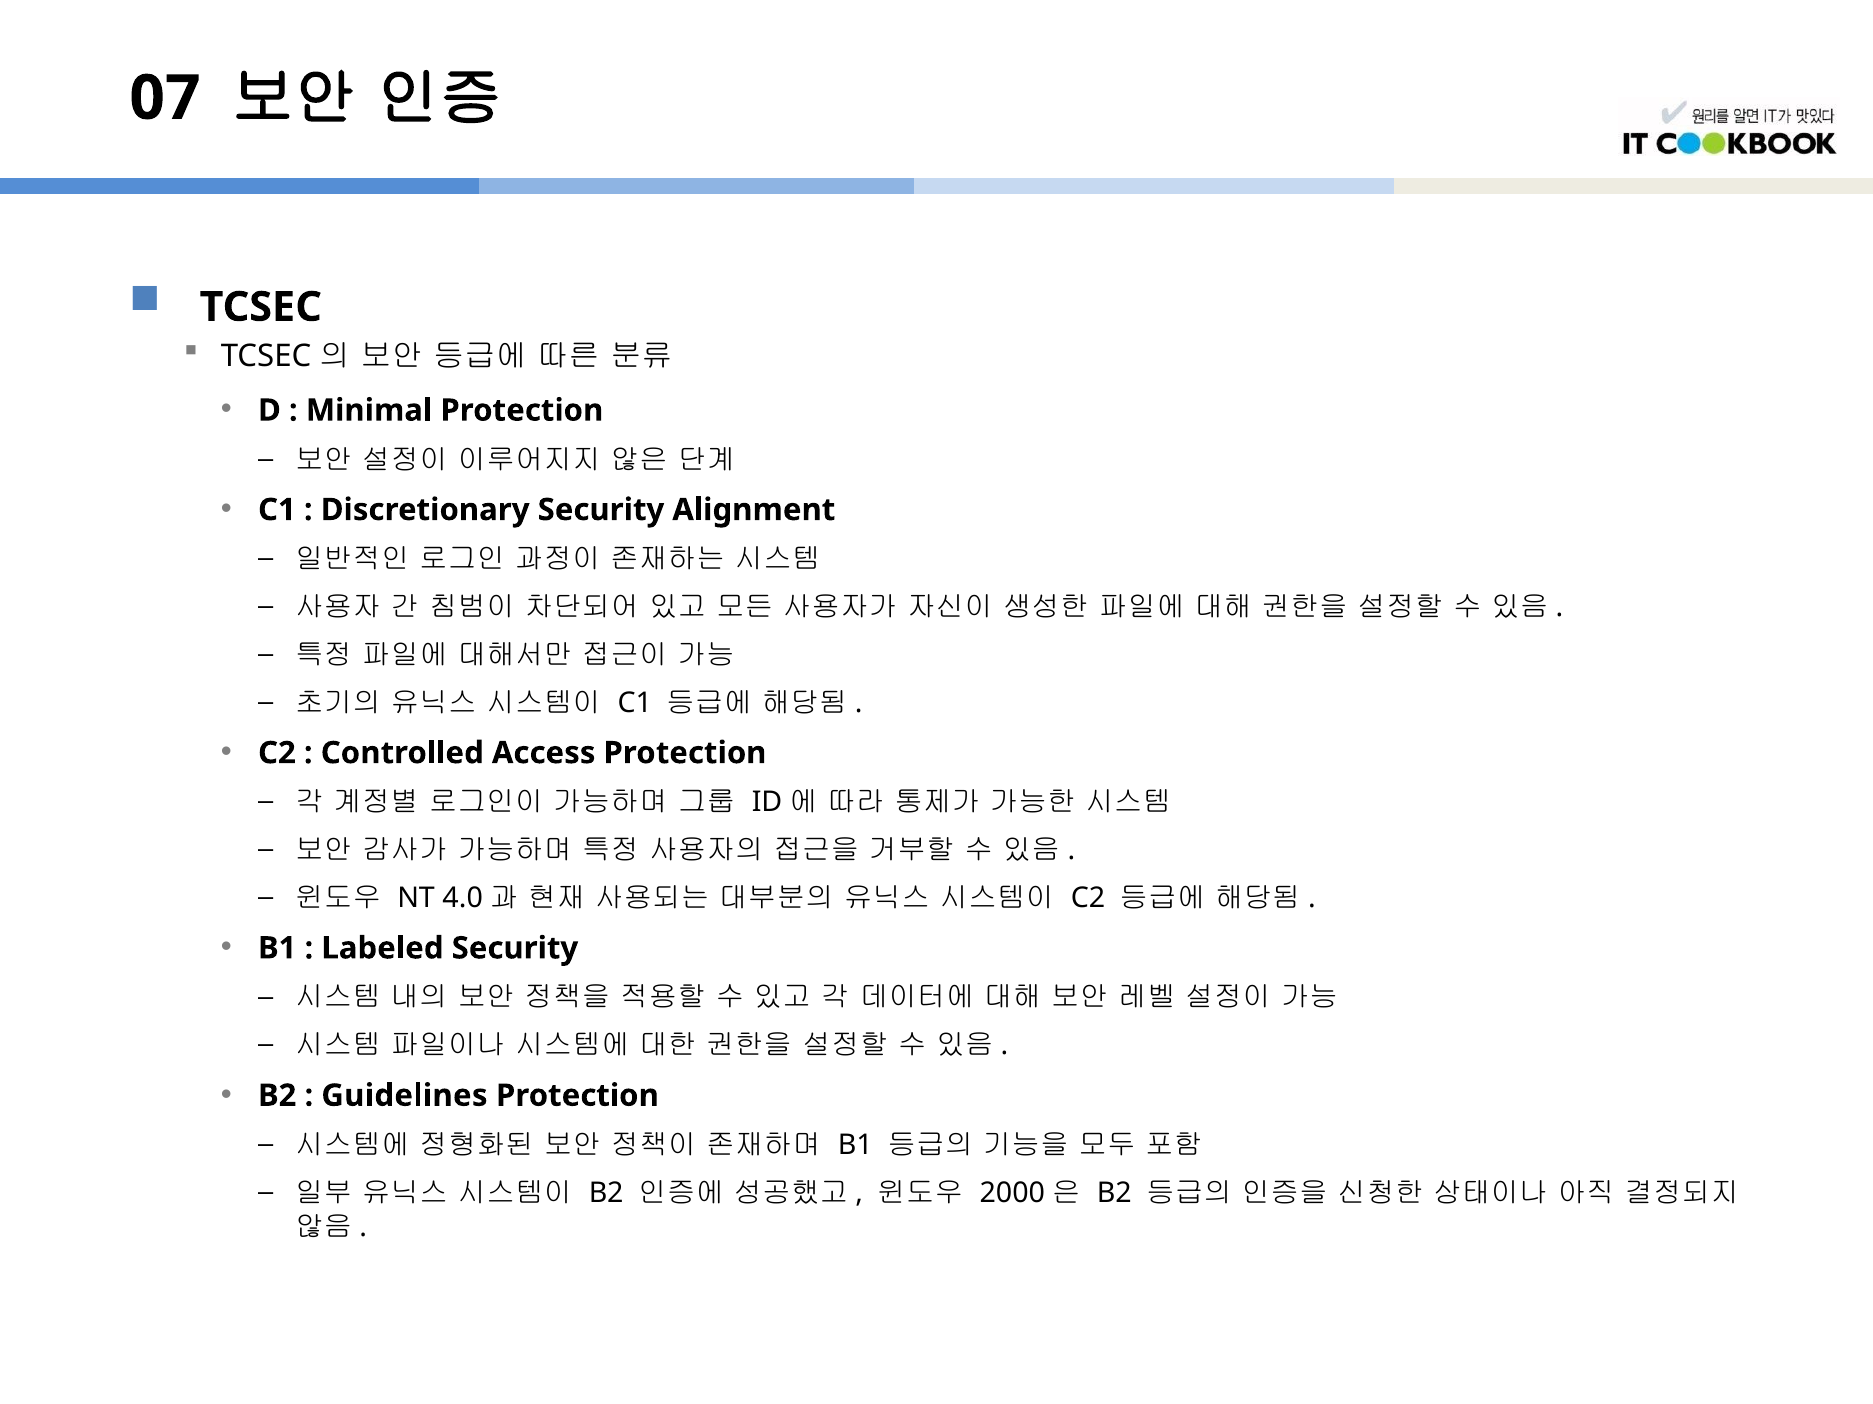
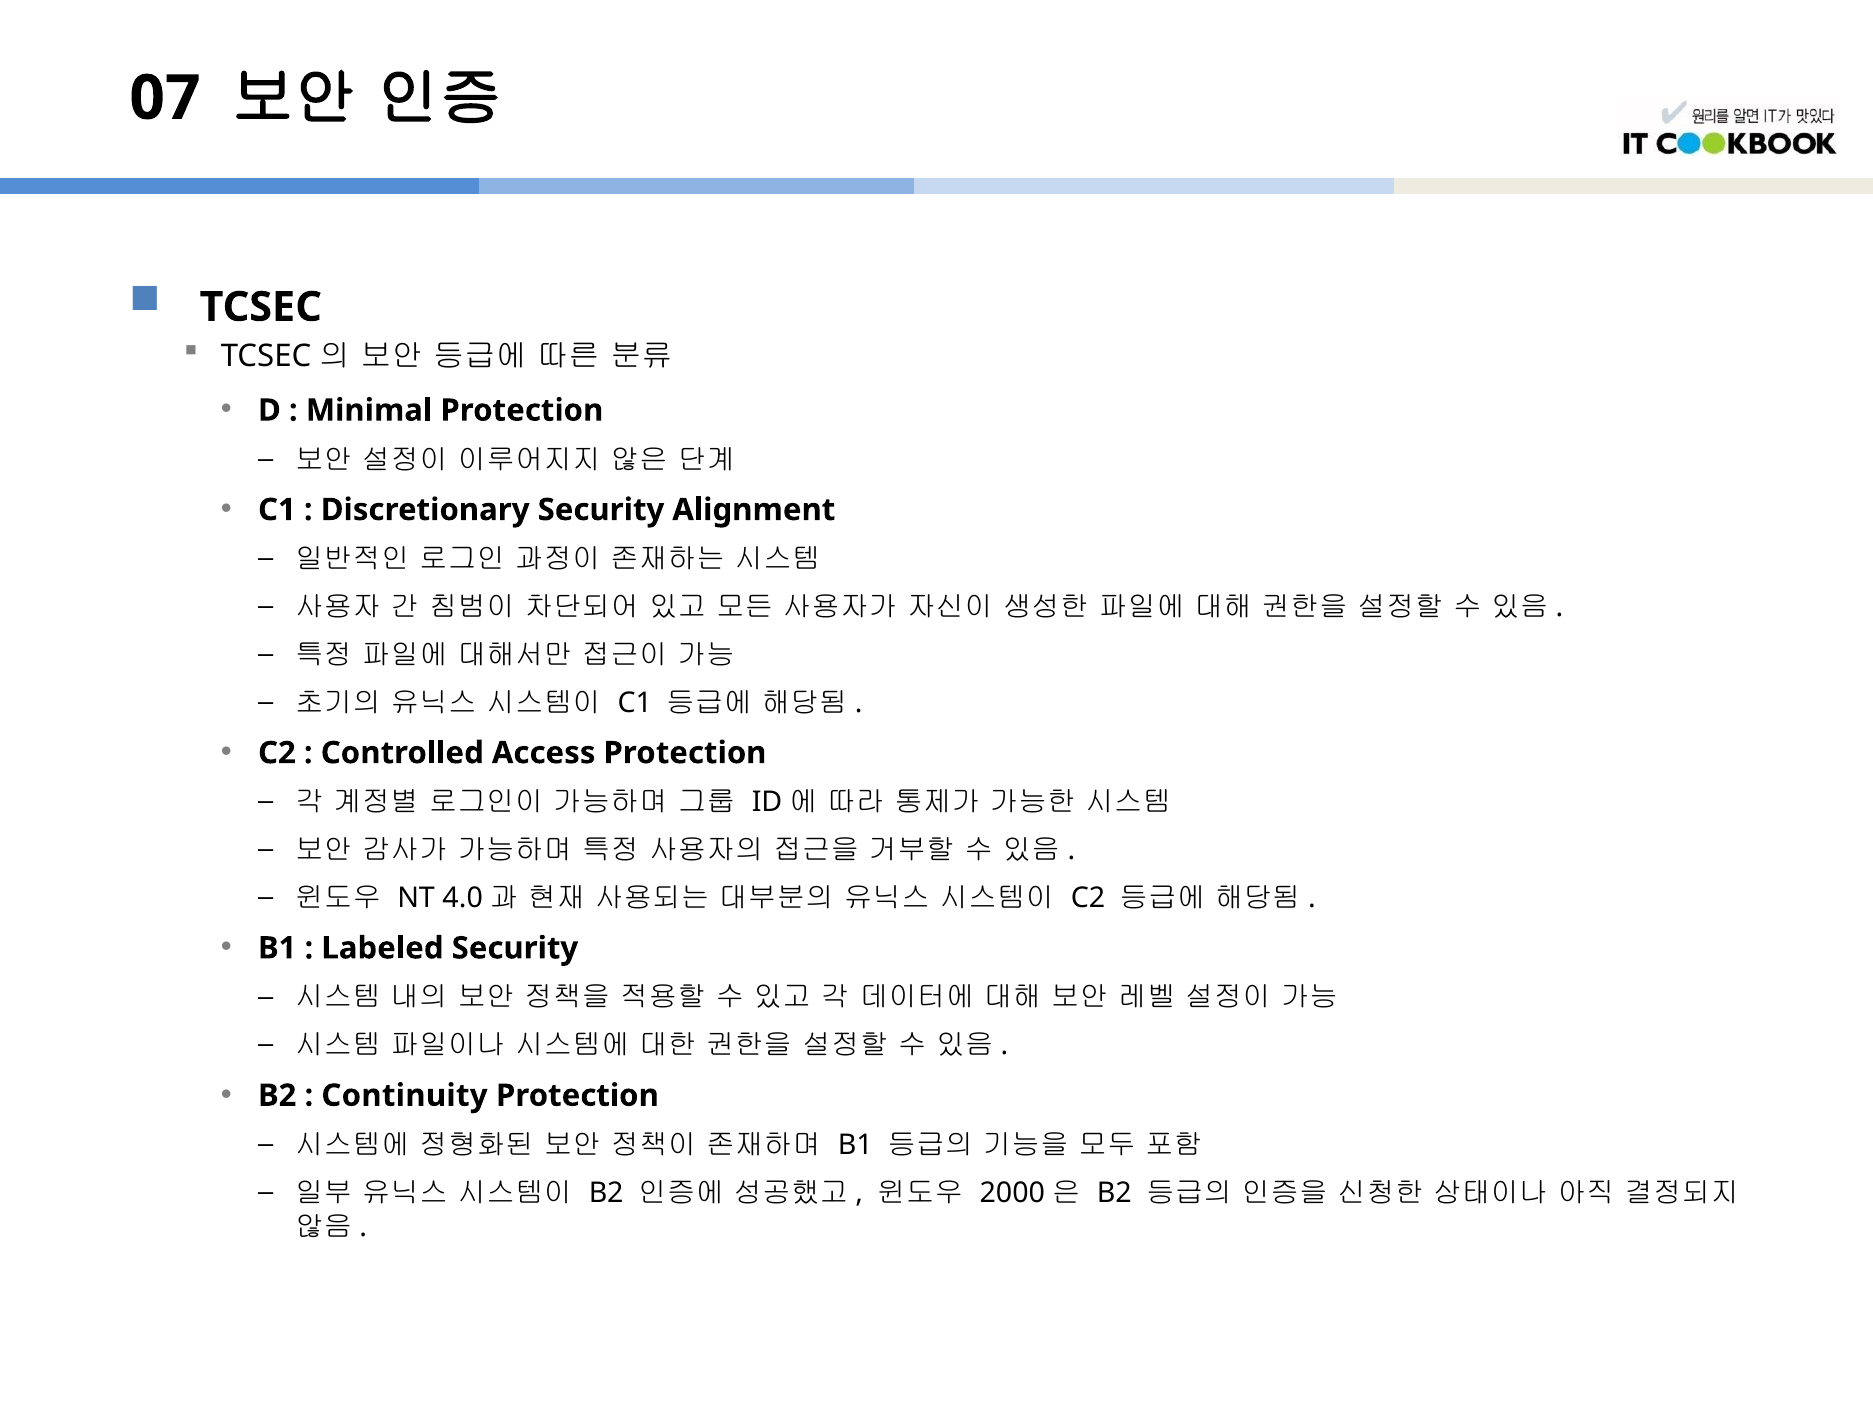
Guidelines: Guidelines -> Continuity (404, 1096)
